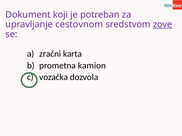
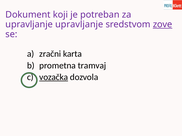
upravljanje cestovnom: cestovnom -> upravljanje (79, 24)
kamion: kamion -> tramvaj (92, 66)
vozačka underline: none -> present (54, 77)
